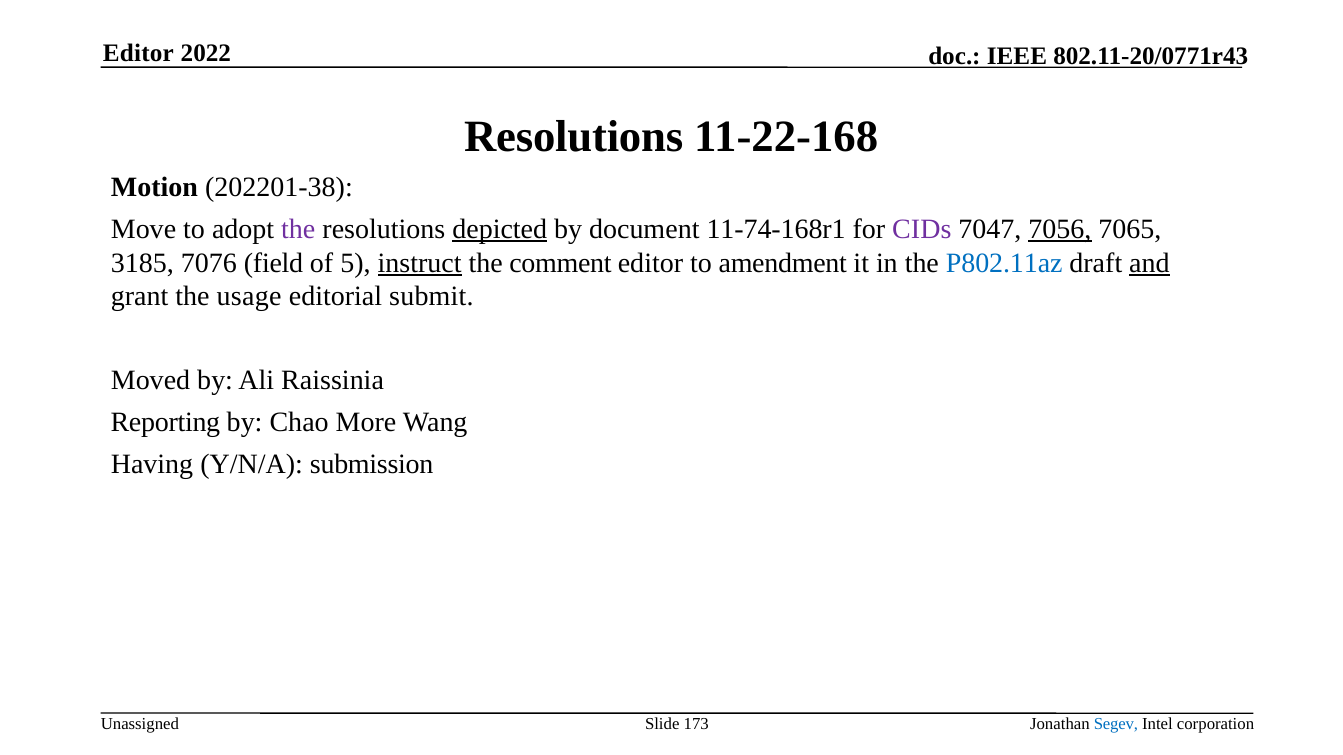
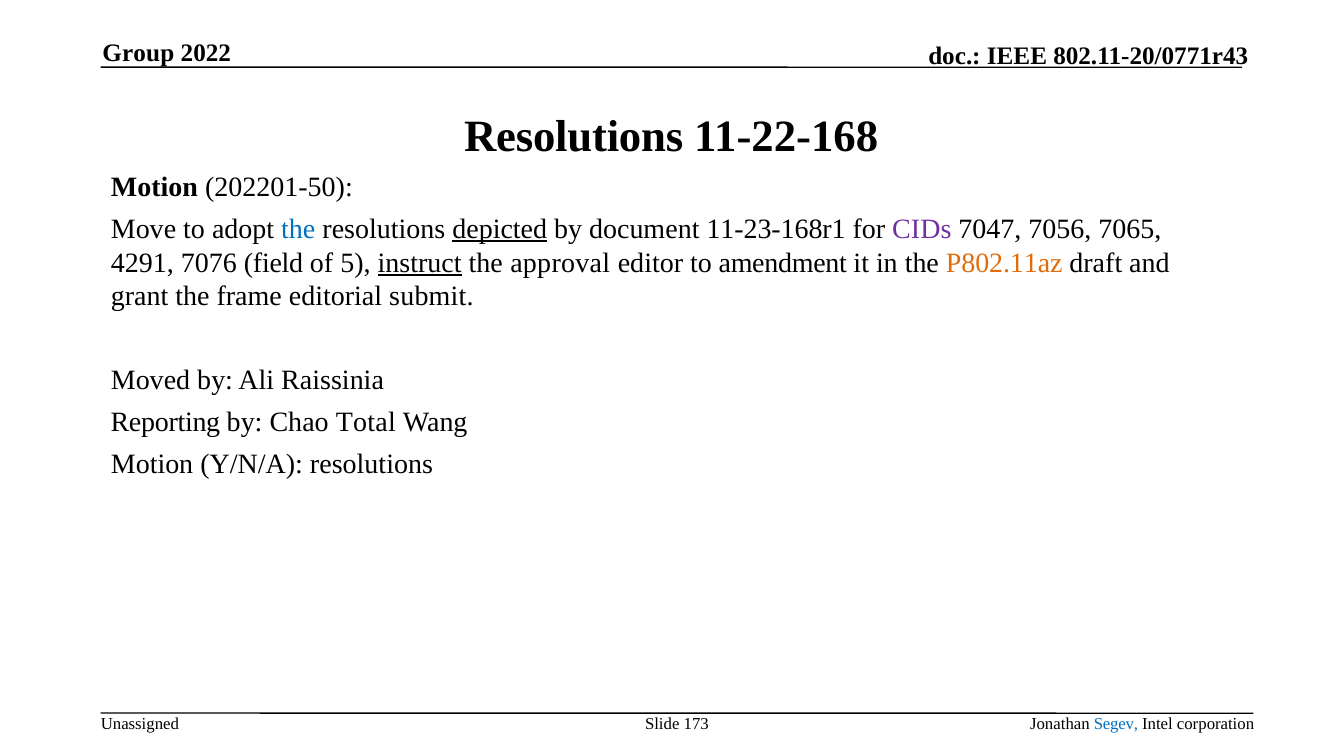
Editor: Editor -> Group (138, 53)
202201-38: 202201-38 -> 202201-50 (279, 187)
the colour: purple -> blue (298, 229)
11-74-168r1: 11-74-168r1 -> 11-23-168r1 (776, 229)
7056 underline: present -> none (1060, 229)
3185: 3185 -> 4291 (142, 263)
comment: comment -> approval (560, 263)
P802.11az colour: blue -> orange (1004, 263)
and underline: present -> none (1149, 263)
usage: usage -> frame (249, 297)
More: More -> Total (366, 423)
Having: Having -> Motion (152, 465)
Y/N/A submission: submission -> resolutions (371, 465)
